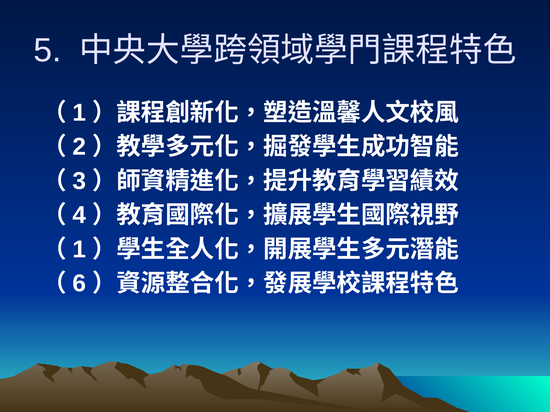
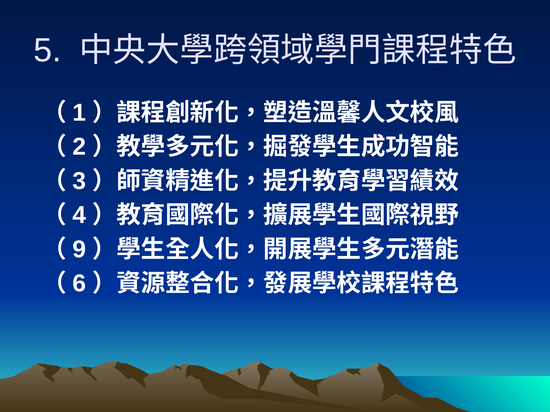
1: 1 -> 9 (79, 250)
